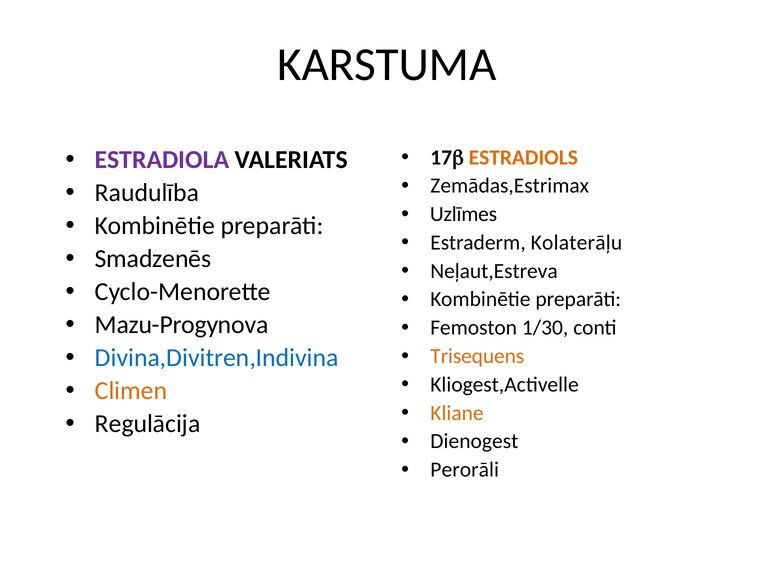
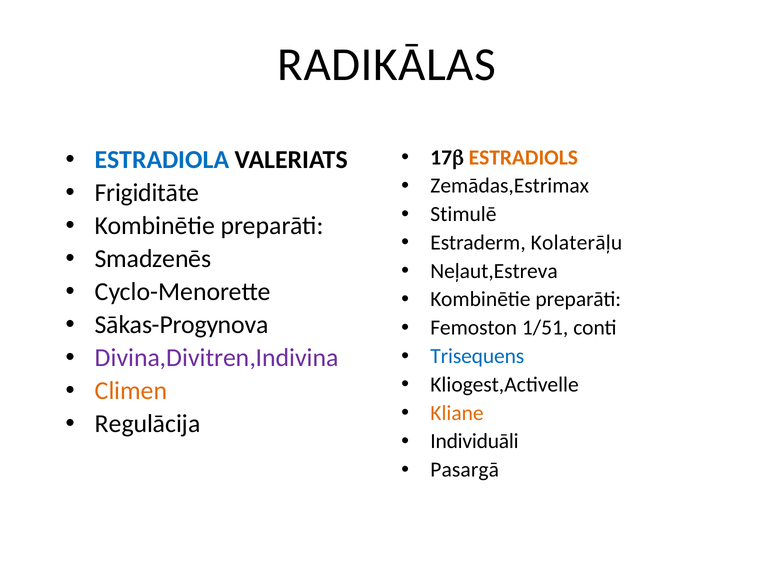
KARSTUMA: KARSTUMA -> RADIKĀLAS (387, 65)
ESTRADIOLA colour: purple -> blue (162, 160)
Raudulība: Raudulība -> Frigiditāte (147, 193)
Uzlīmes: Uzlīmes -> Stimulē (463, 214)
Mazu-Progynova: Mazu-Progynova -> Sākas-Progynova (182, 325)
1/30: 1/30 -> 1/51 (545, 327)
Divina,Divitren,Indivina colour: blue -> purple (217, 358)
Trisequens colour: orange -> blue (477, 356)
Dienogest: Dienogest -> Individuāli (474, 441)
Perorāli: Perorāli -> Pasargā (465, 469)
